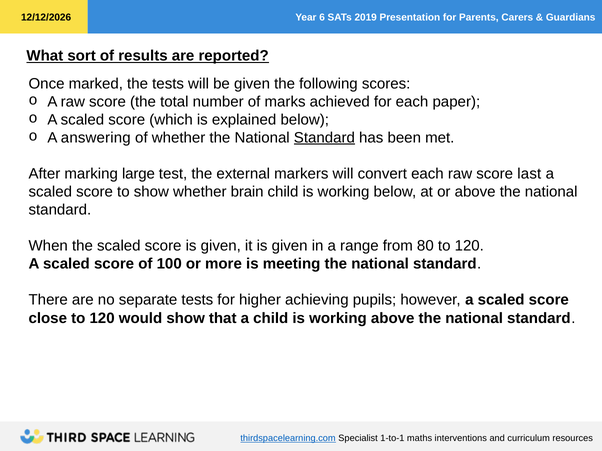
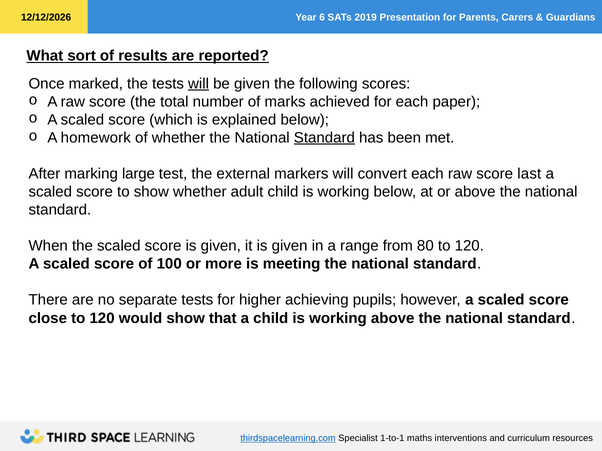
will underline: none -> present (199, 84)
answering: answering -> homework (96, 138)
brain: brain -> adult (247, 192)
